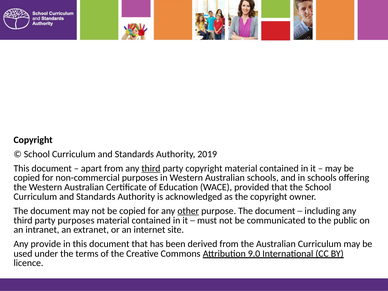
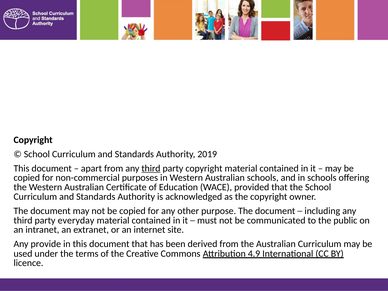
other underline: present -> none (188, 211)
party purposes: purposes -> everyday (76, 220)
9.0: 9.0 -> 4.9 (254, 254)
